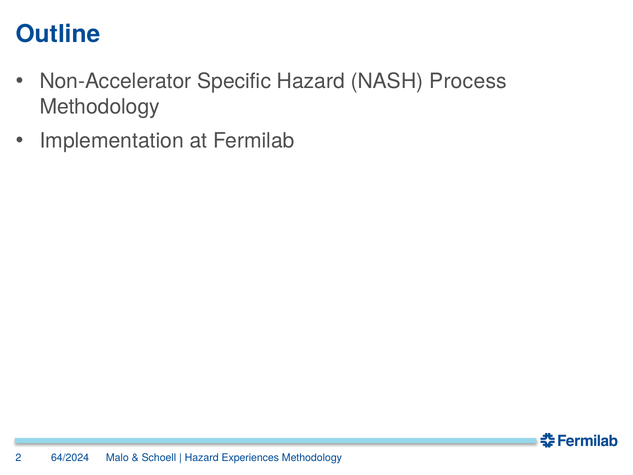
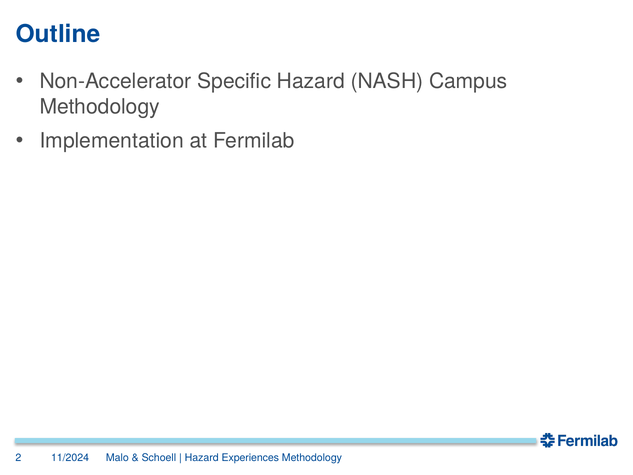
Process: Process -> Campus (468, 81)
64/2024: 64/2024 -> 11/2024 (70, 457)
